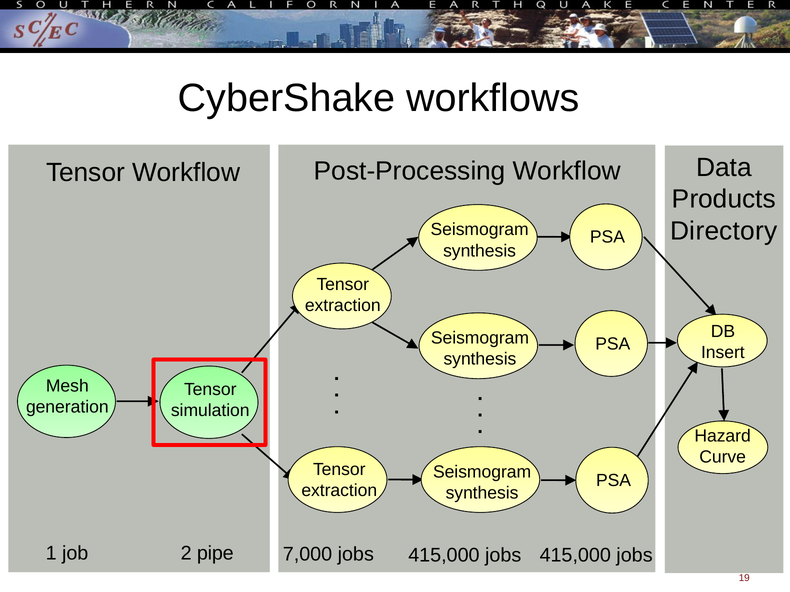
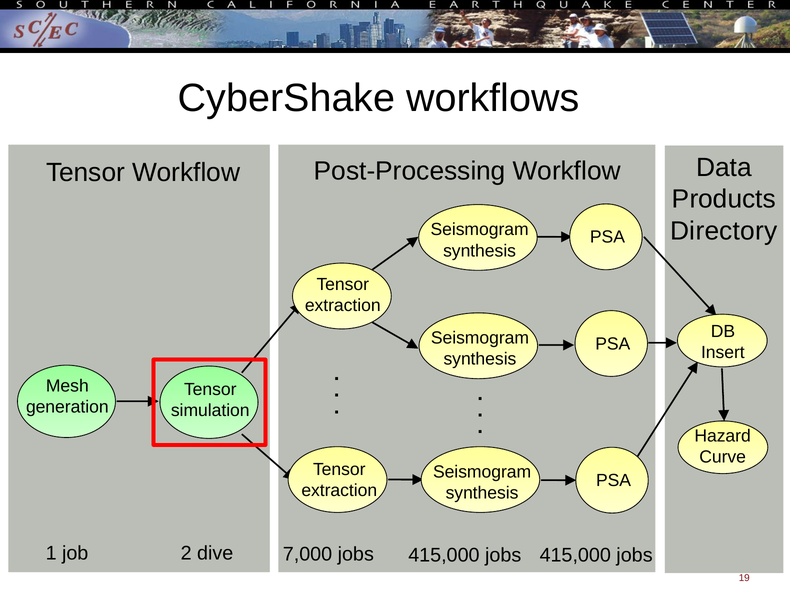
pipe: pipe -> dive (215, 554)
